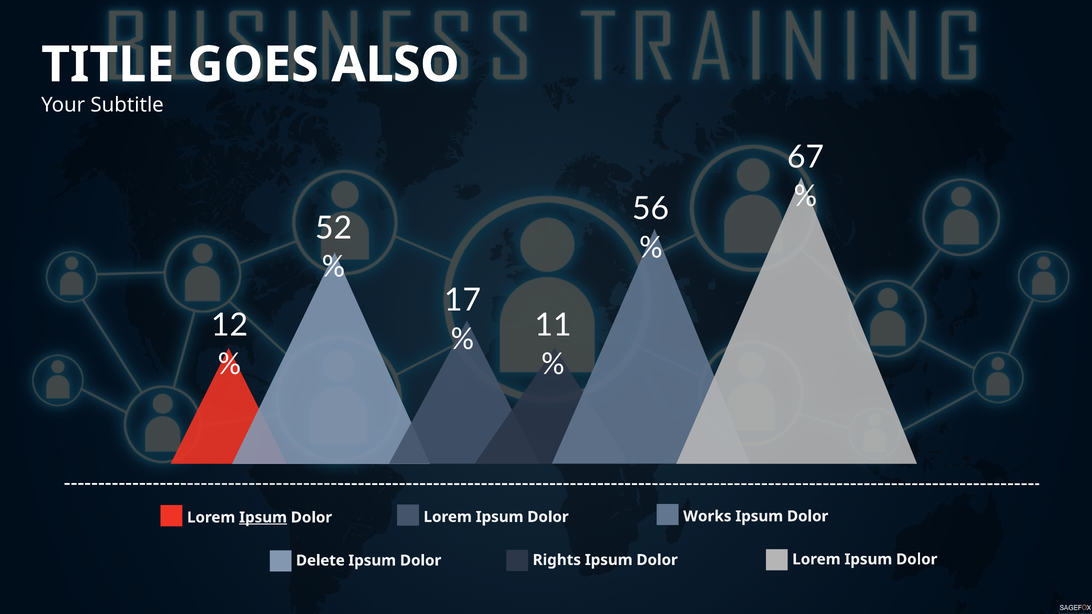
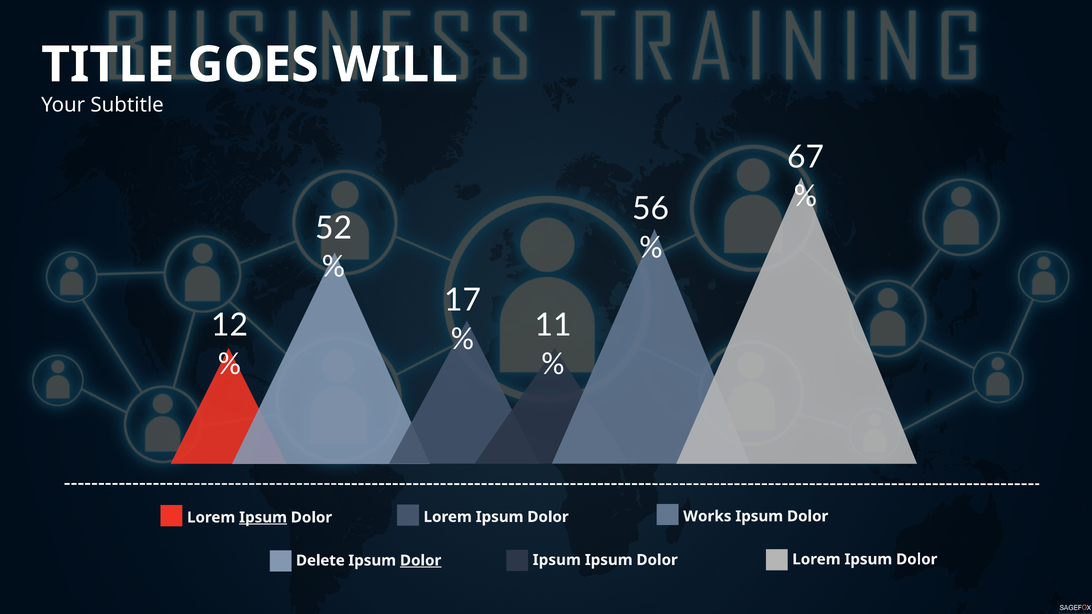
ALSO: ALSO -> WILL (395, 65)
Rights: Rights -> Ipsum (557, 560)
Dolor underline: none -> present (421, 561)
